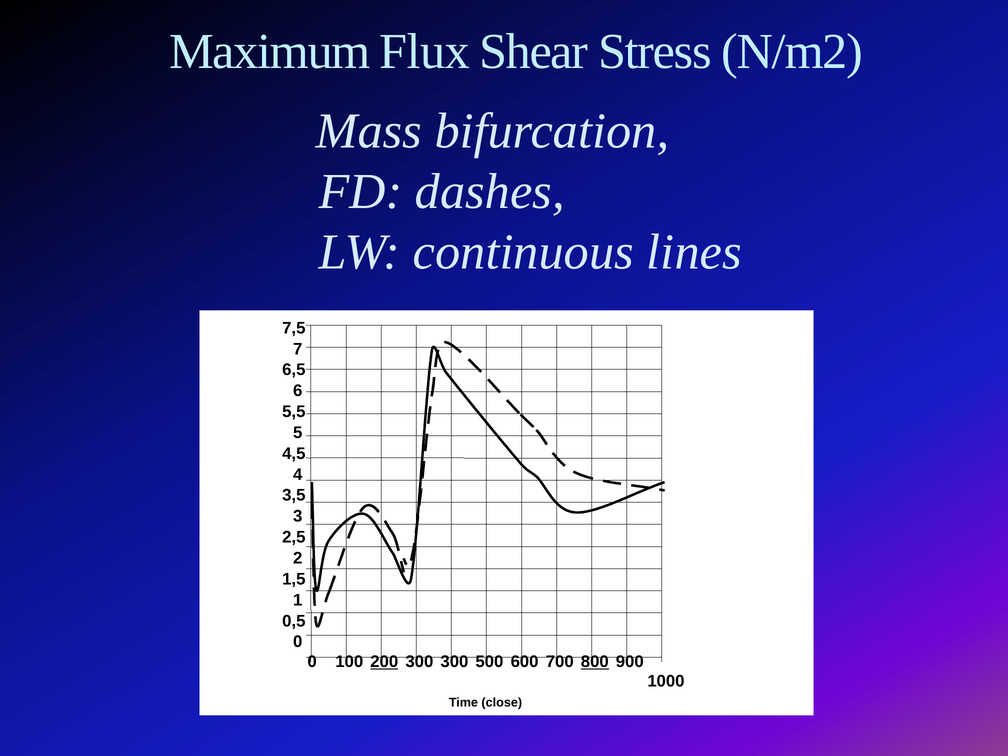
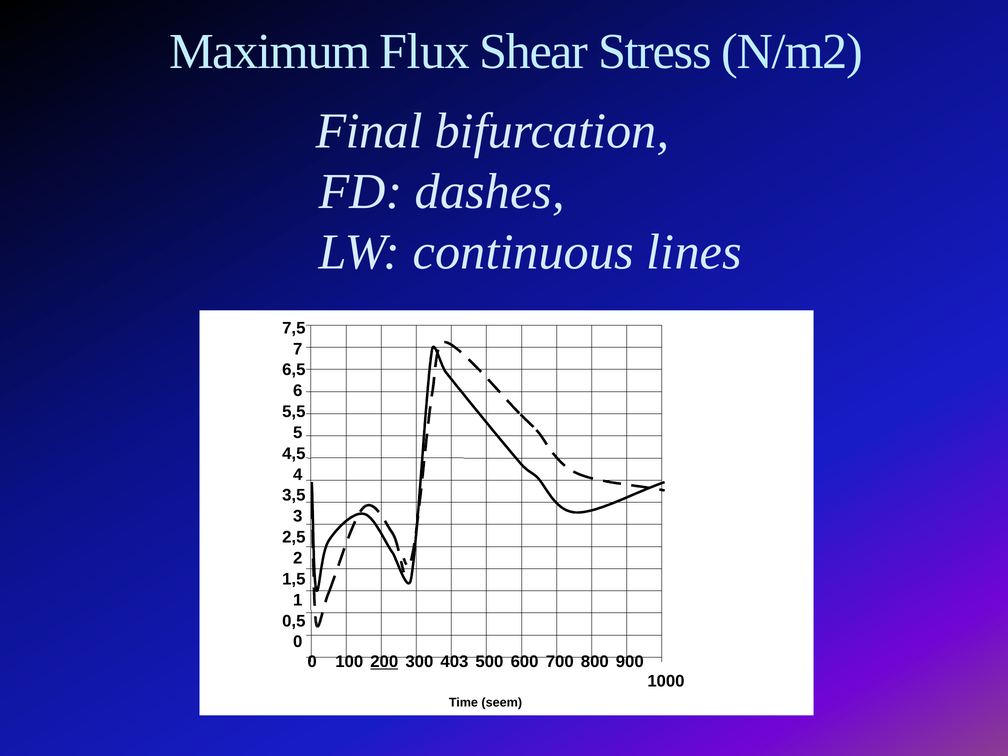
Mass: Mass -> Final (369, 131)
300 300: 300 -> 403 (454, 662)
800 underline: present -> none (595, 662)
close: close -> seem (502, 702)
